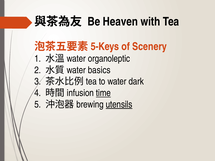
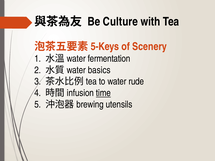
Heaven: Heaven -> Culture (120, 22)
organoleptic: organoleptic -> fermentation (109, 59)
dark: dark -> rude (136, 82)
utensils underline: present -> none (119, 105)
